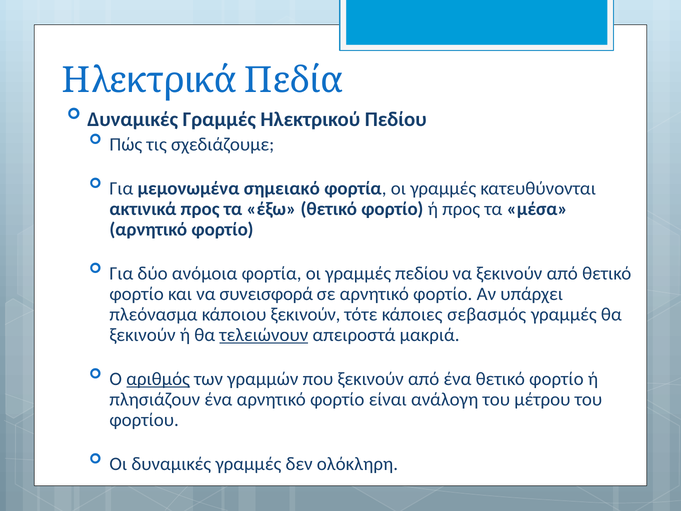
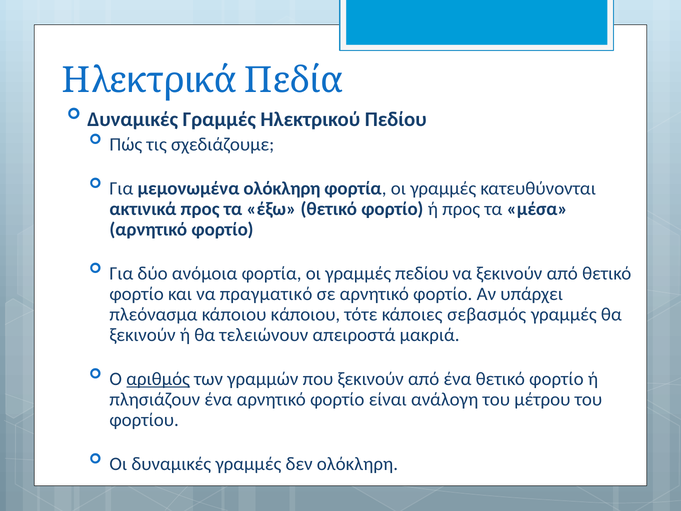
μεμονωμένα σημειακό: σημειακό -> ολόκληρη (282, 189)
συνεισφορά: συνεισφορά -> πραγματικό (266, 294)
κάποιου ξεκινούν: ξεκινούν -> κάποιου (305, 314)
τελειώνουν underline: present -> none (264, 335)
